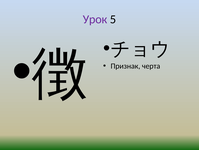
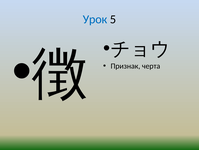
Урок colour: purple -> blue (95, 19)
